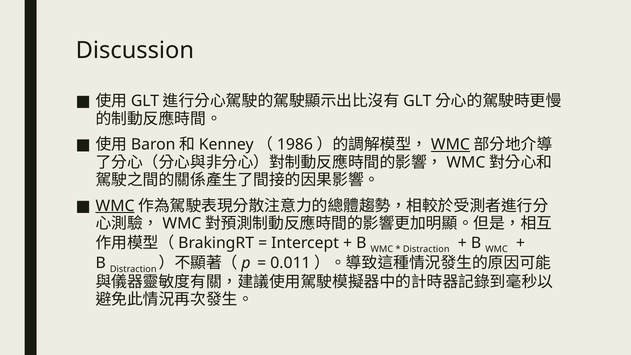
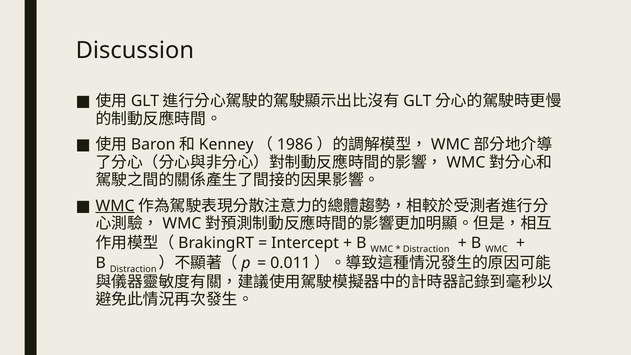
WMC underline: present -> none (450, 145)
